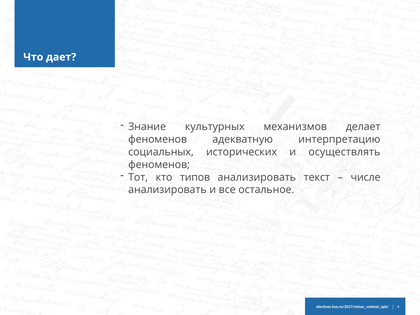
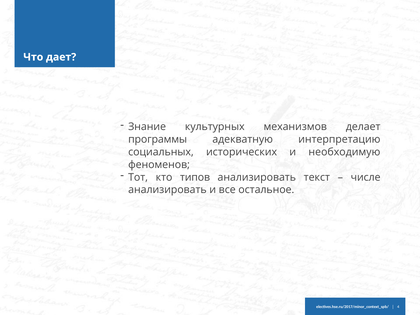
феноменов: феноменов -> программы (158, 139)
осуществлять: осуществлять -> необходимую (344, 152)
